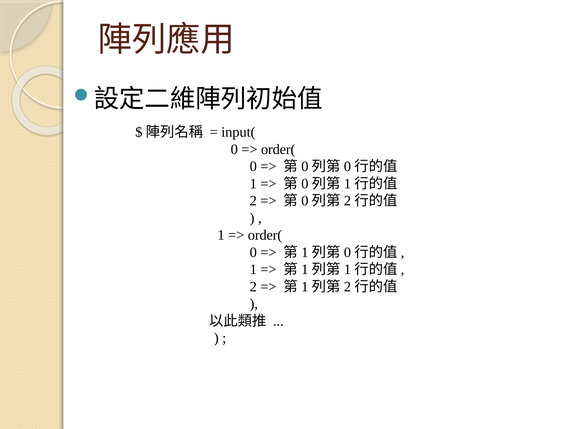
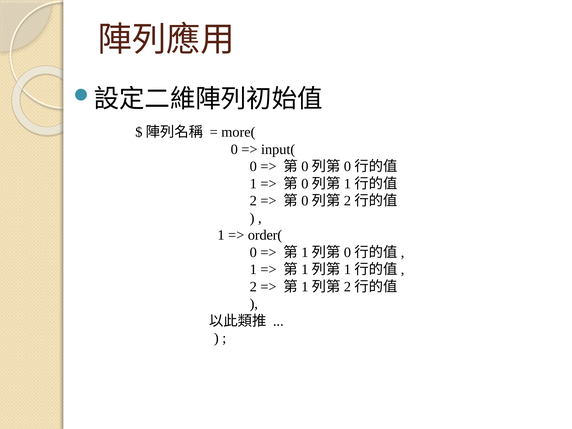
input(: input( -> more( (238, 132)
order(: order( -> input( (278, 149)
